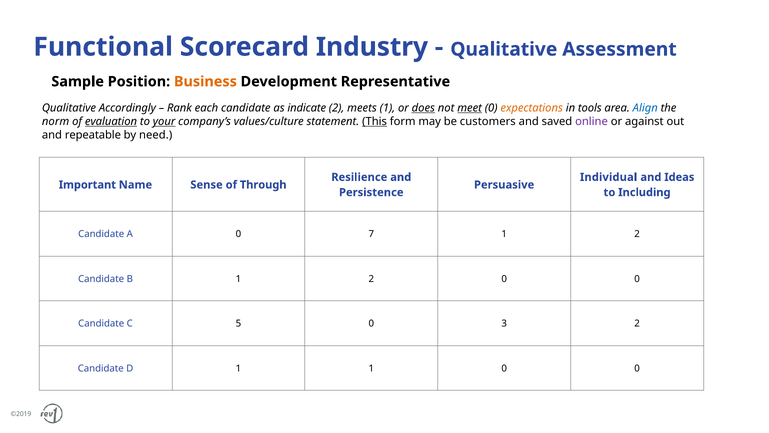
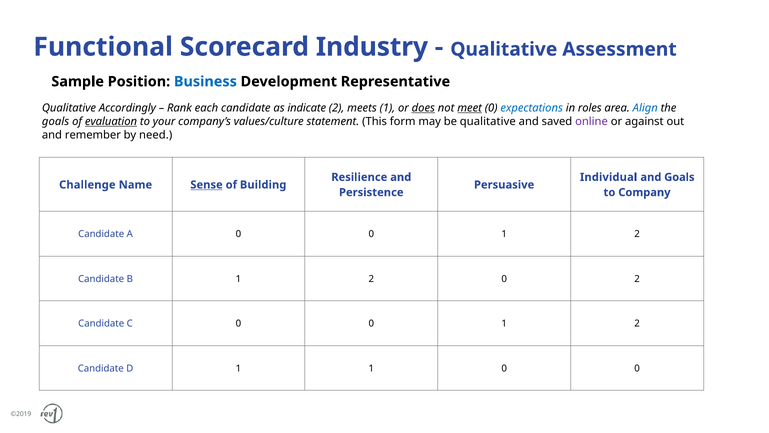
Business colour: orange -> blue (205, 81)
expectations colour: orange -> blue (532, 108)
tools: tools -> roles (590, 108)
norm: norm -> goals (56, 121)
your underline: present -> none (164, 121)
This underline: present -> none (375, 121)
be customers: customers -> qualitative (488, 121)
repeatable: repeatable -> remember (93, 135)
and Ideas: Ideas -> Goals (679, 177)
Important: Important -> Challenge (87, 185)
Sense underline: none -> present (207, 185)
Through: Through -> Building (263, 185)
Including: Including -> Company (644, 192)
A 0 7: 7 -> 0 (371, 234)
2 0 0: 0 -> 2 (637, 279)
C 5: 5 -> 0 (238, 323)
3: 3 -> 1 (504, 323)
